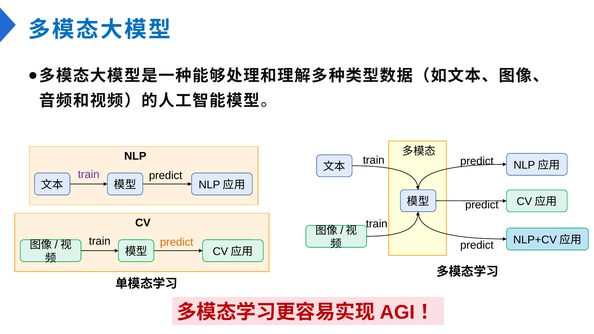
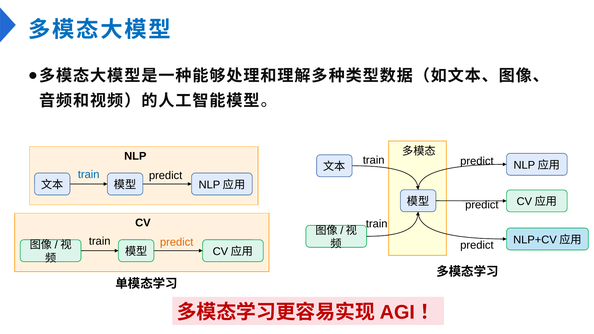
train colour: purple -> blue (89, 174)
